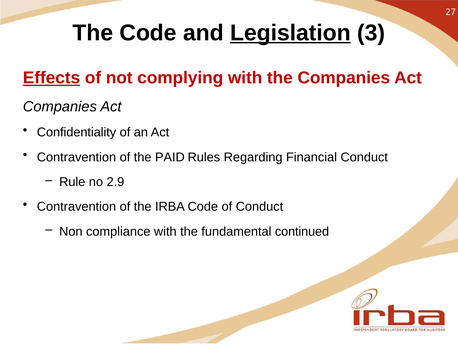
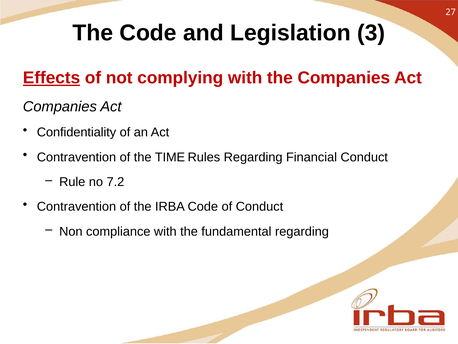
Legislation underline: present -> none (290, 33)
PAID: PAID -> TIME (170, 157)
2.9: 2.9 -> 7.2 (115, 182)
fundamental continued: continued -> regarding (302, 231)
